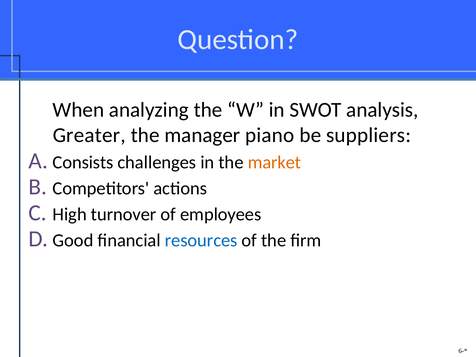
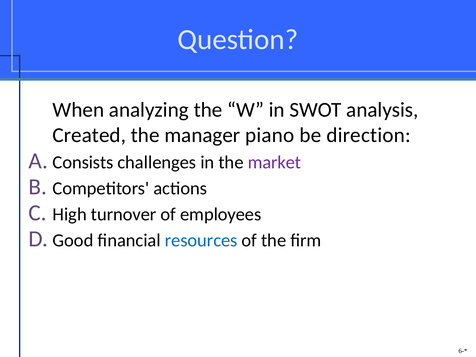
Greater: Greater -> Created (89, 135)
suppliers: suppliers -> direction (369, 135)
market colour: orange -> purple (274, 162)
